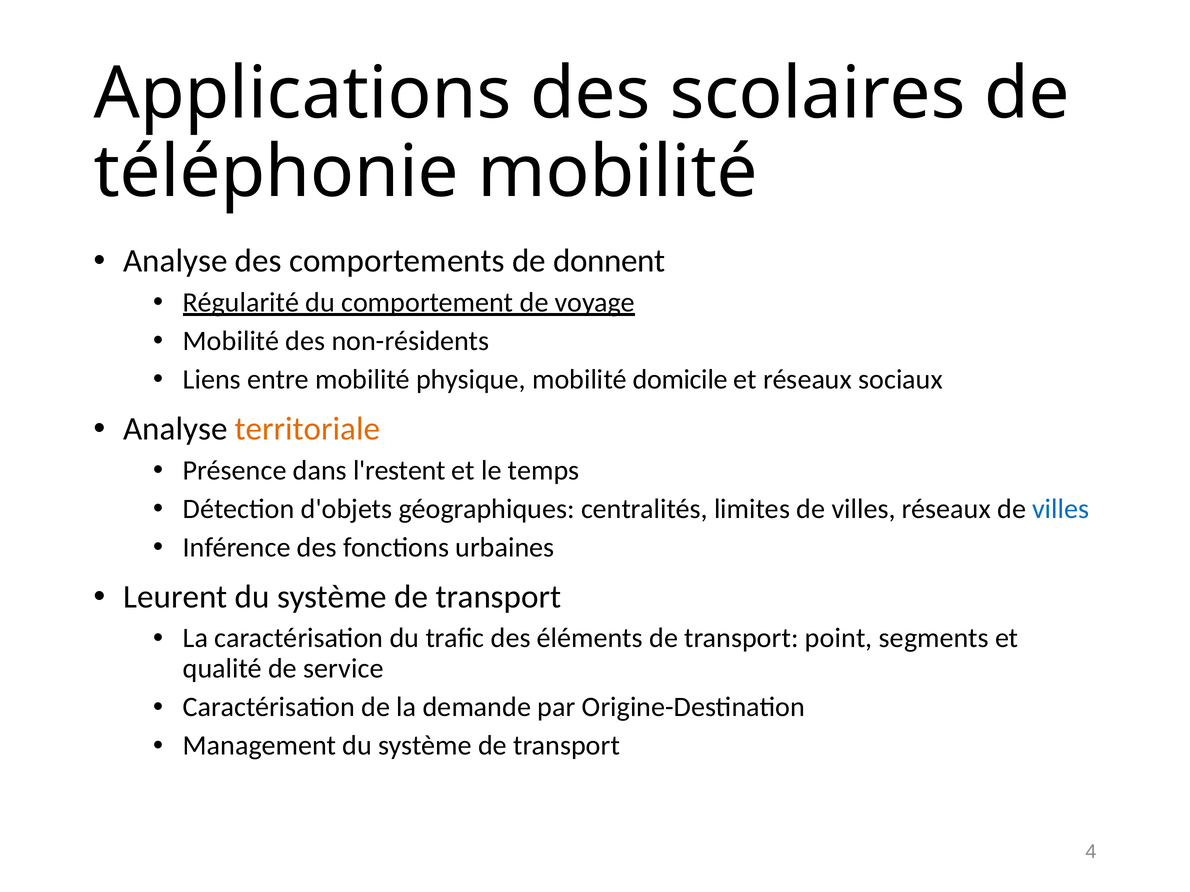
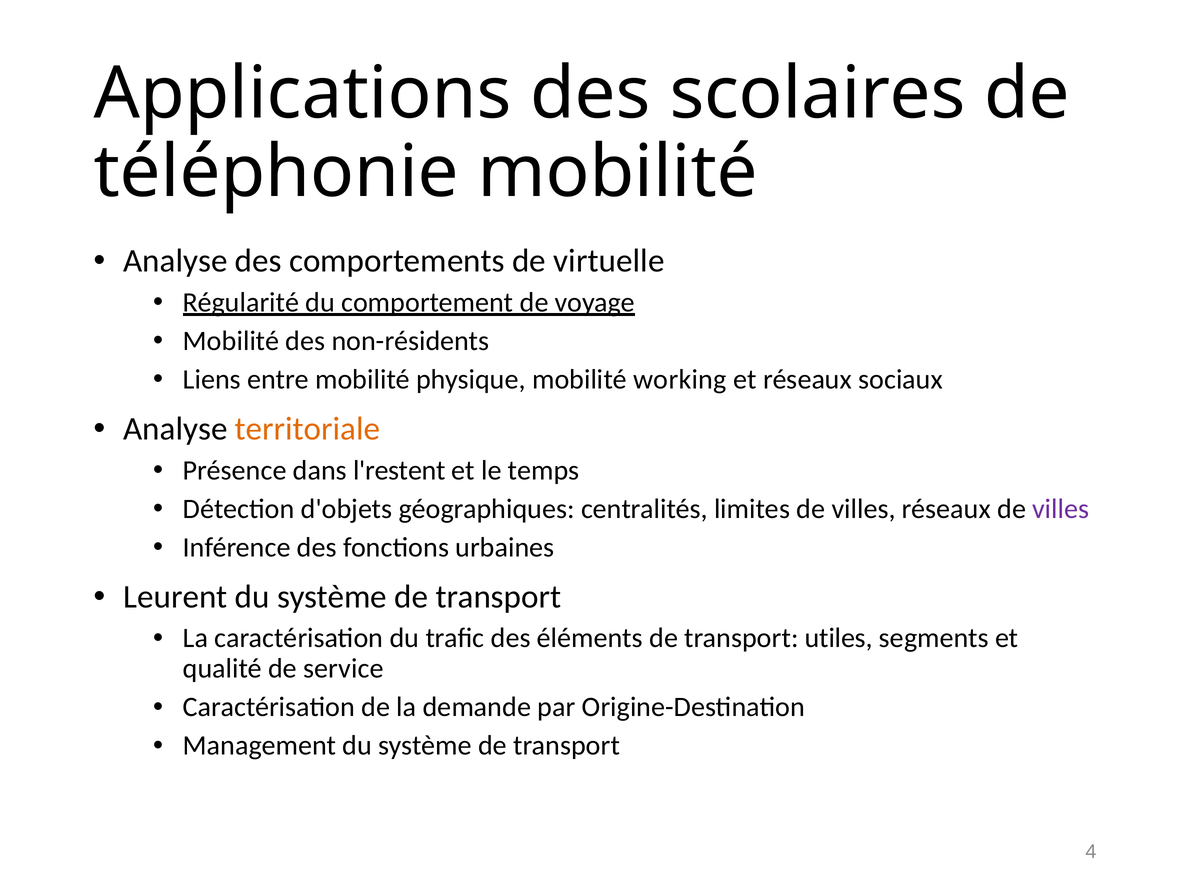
donnent: donnent -> virtuelle (609, 261)
domicile: domicile -> working (680, 380)
villes colour: blue -> purple (1061, 509)
point: point -> utiles (839, 639)
